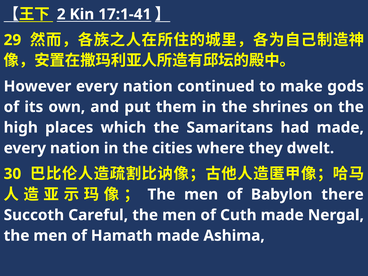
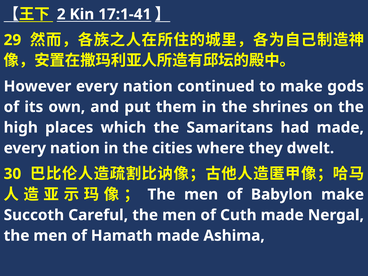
Babylon there: there -> make (343, 194)
